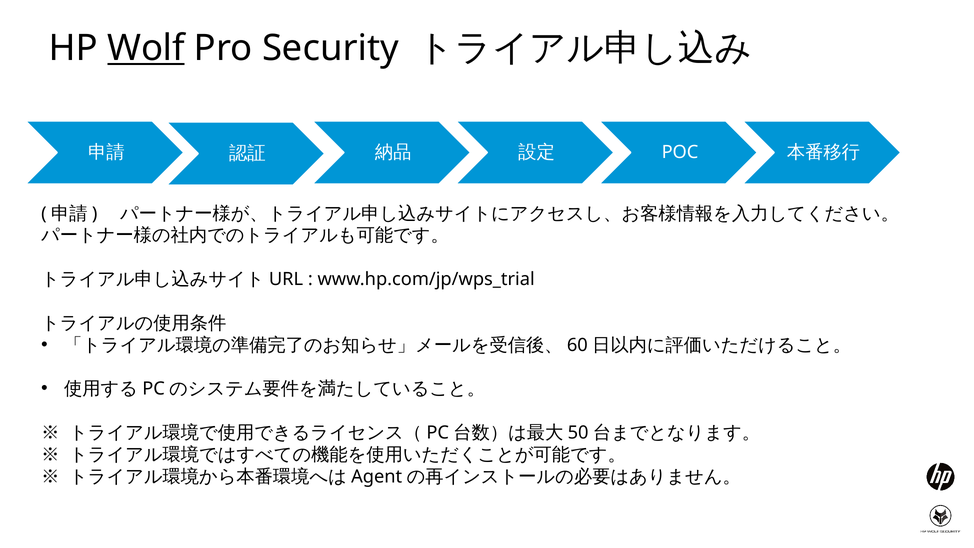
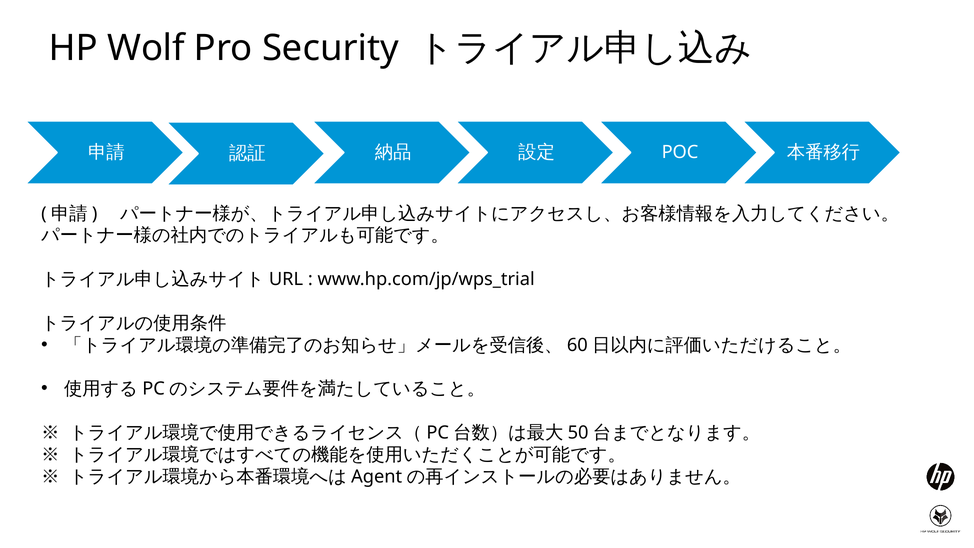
Wolf underline: present -> none (146, 48)
